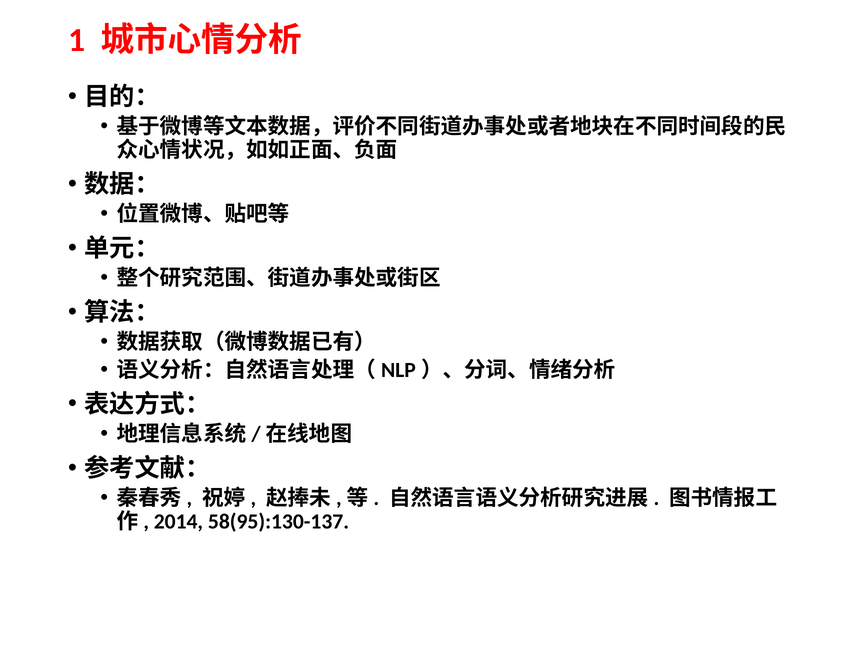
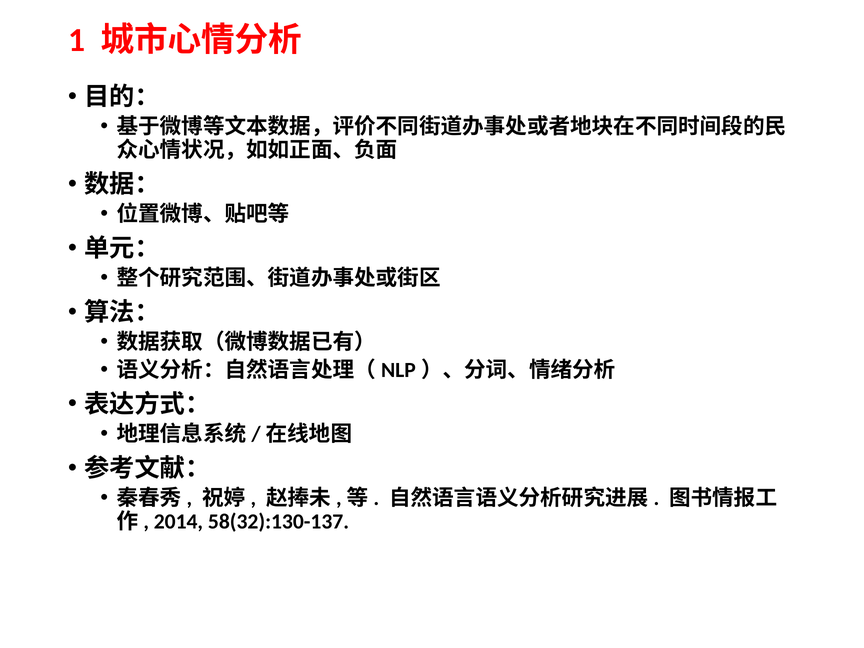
58(95):130-137: 58(95):130-137 -> 58(32):130-137 (278, 521)
